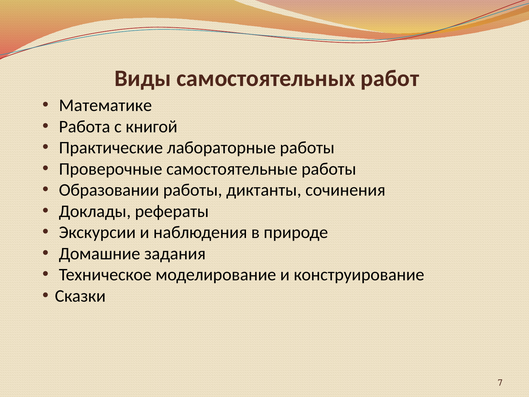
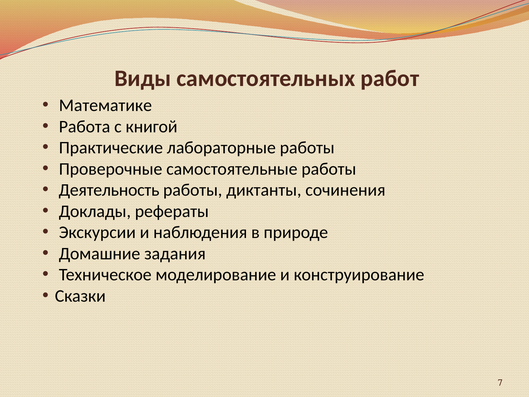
Образовании: Образовании -> Деятельность (109, 190)
